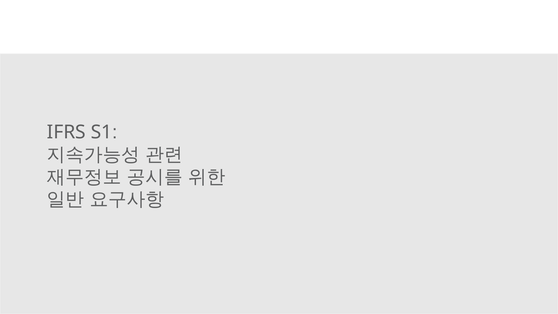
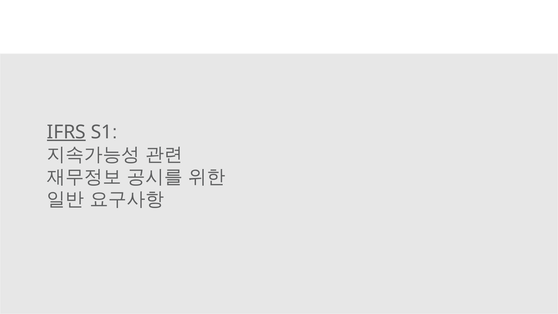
IFRS underline: none -> present (66, 132)
